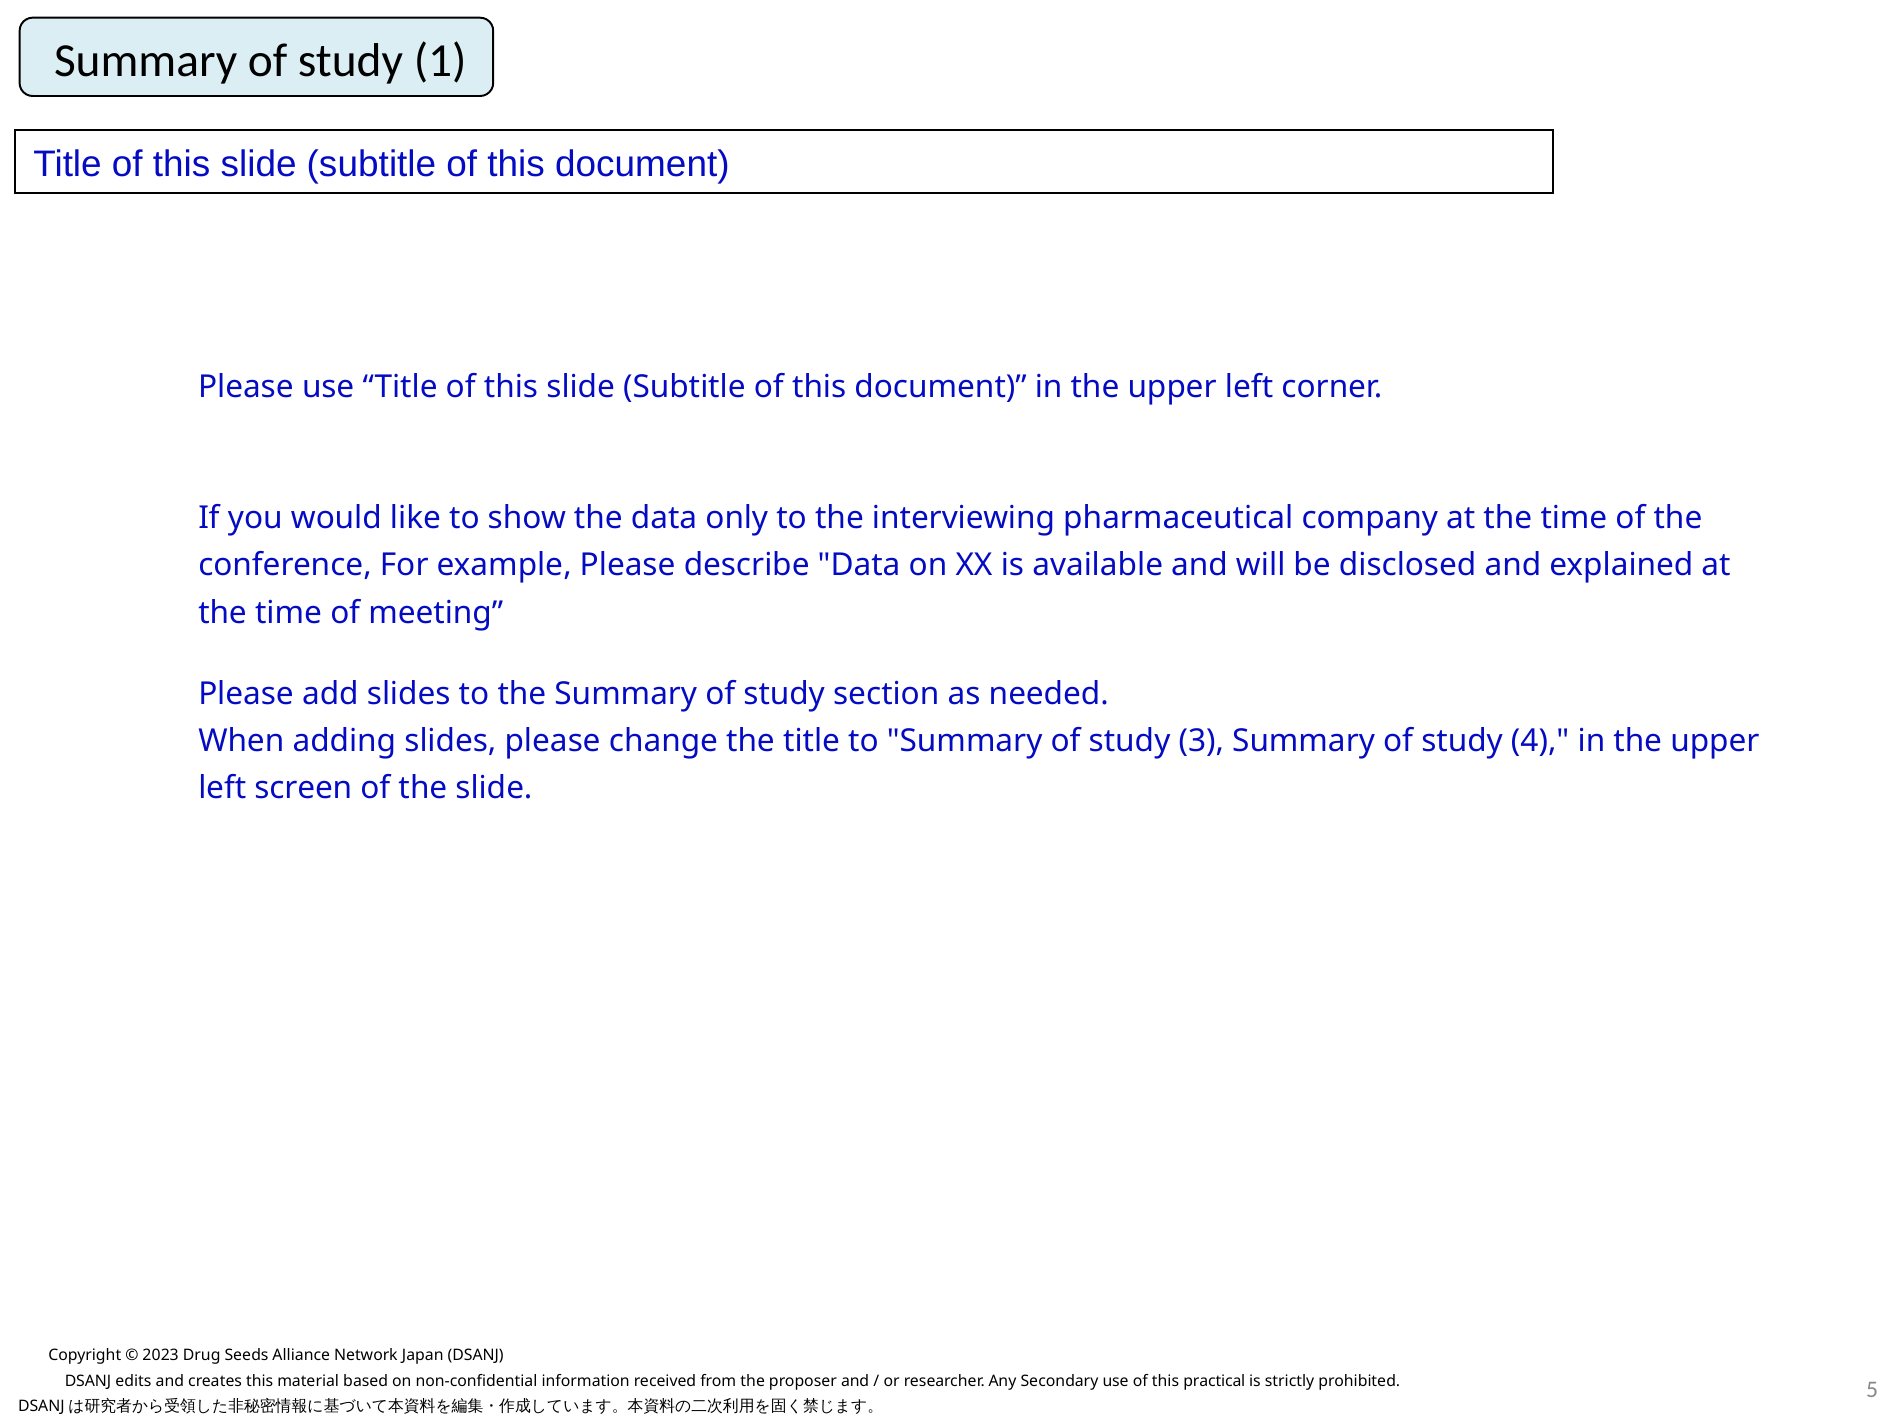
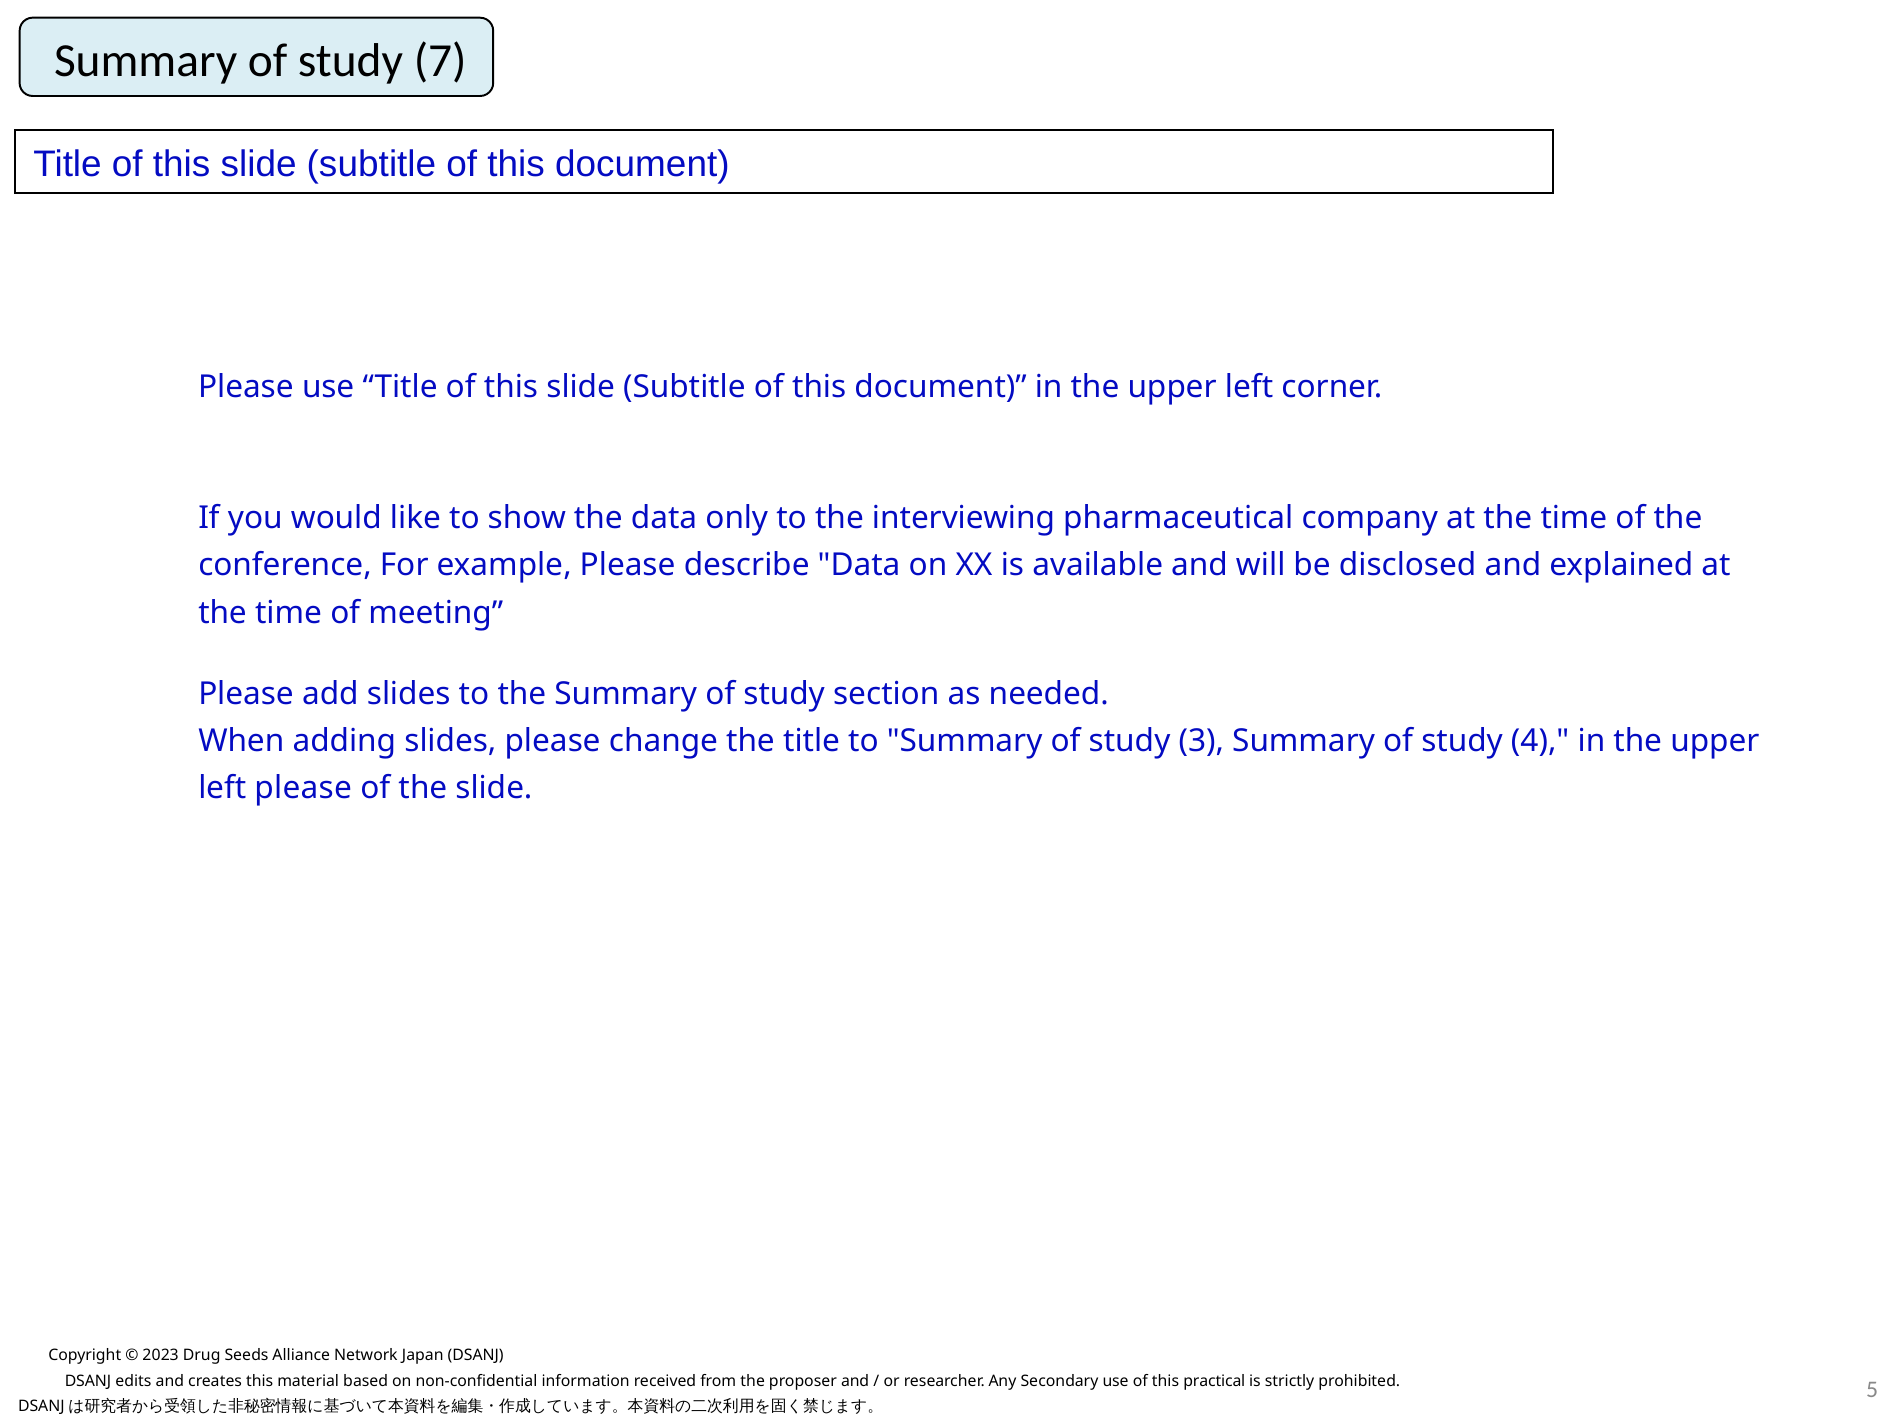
1: 1 -> 7 (440, 60)
left screen: screen -> please (303, 788)
